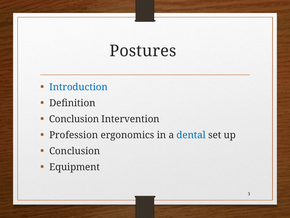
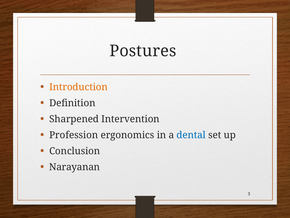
Introduction colour: blue -> orange (79, 87)
Conclusion: Conclusion -> Sharpened (74, 119)
Equipment: Equipment -> Narayanan (75, 167)
